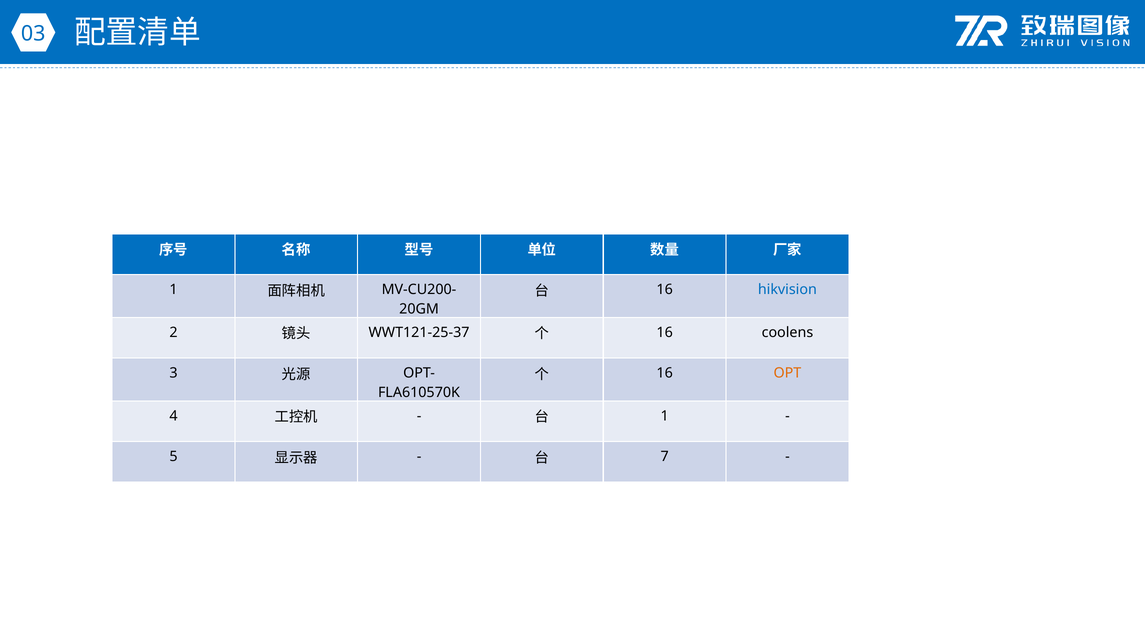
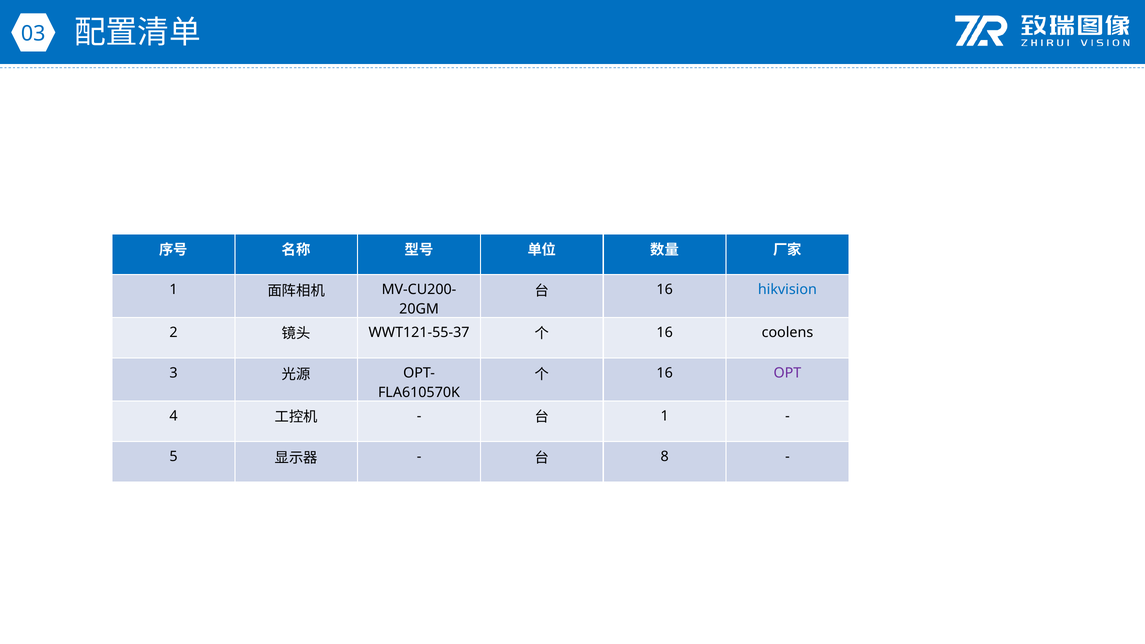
WWT121-25-37: WWT121-25-37 -> WWT121-55-37 (419, 333)
OPT colour: orange -> purple (787, 373)
7: 7 -> 8 (665, 457)
